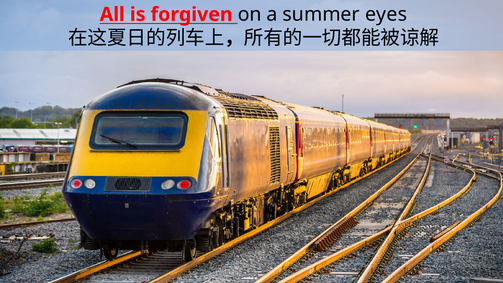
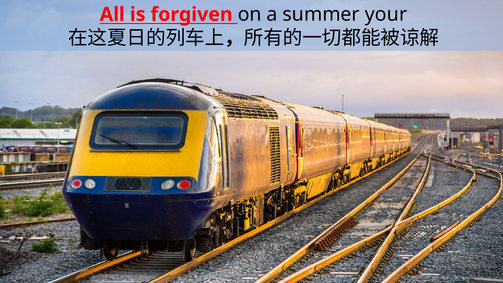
eyes: eyes -> your (386, 14)
